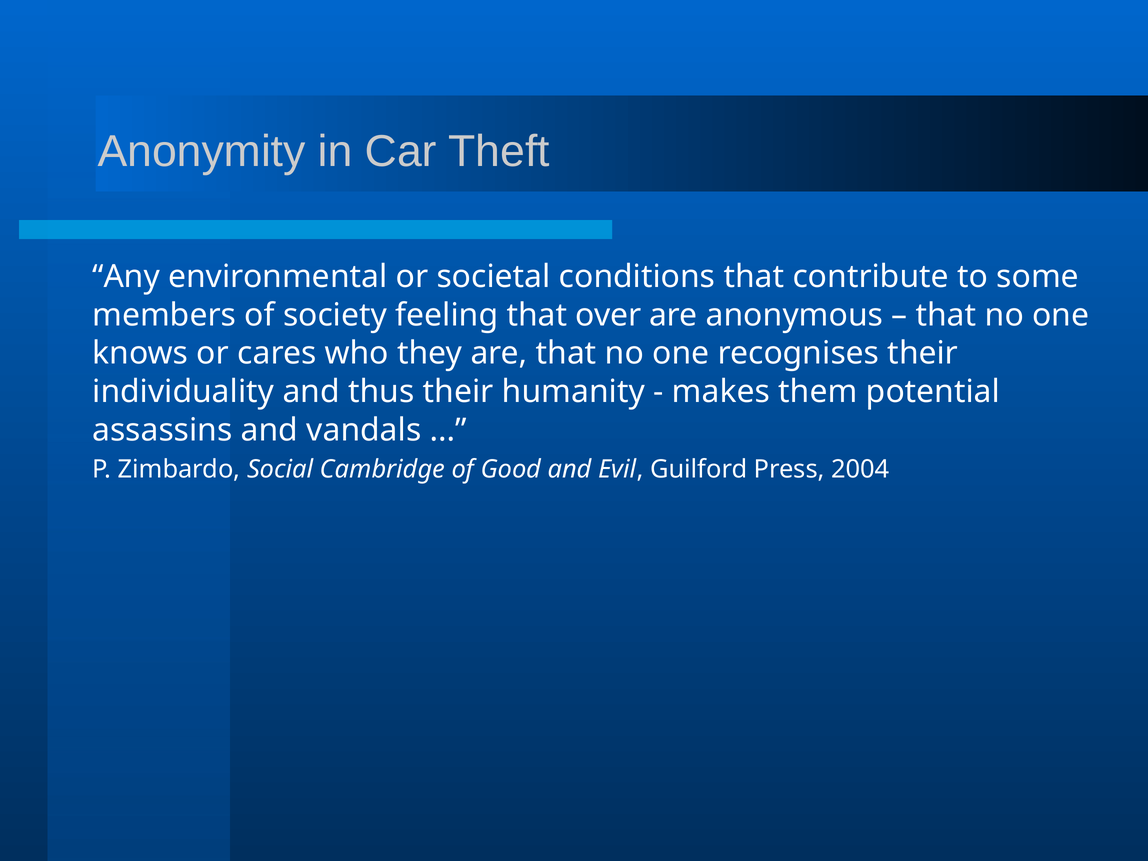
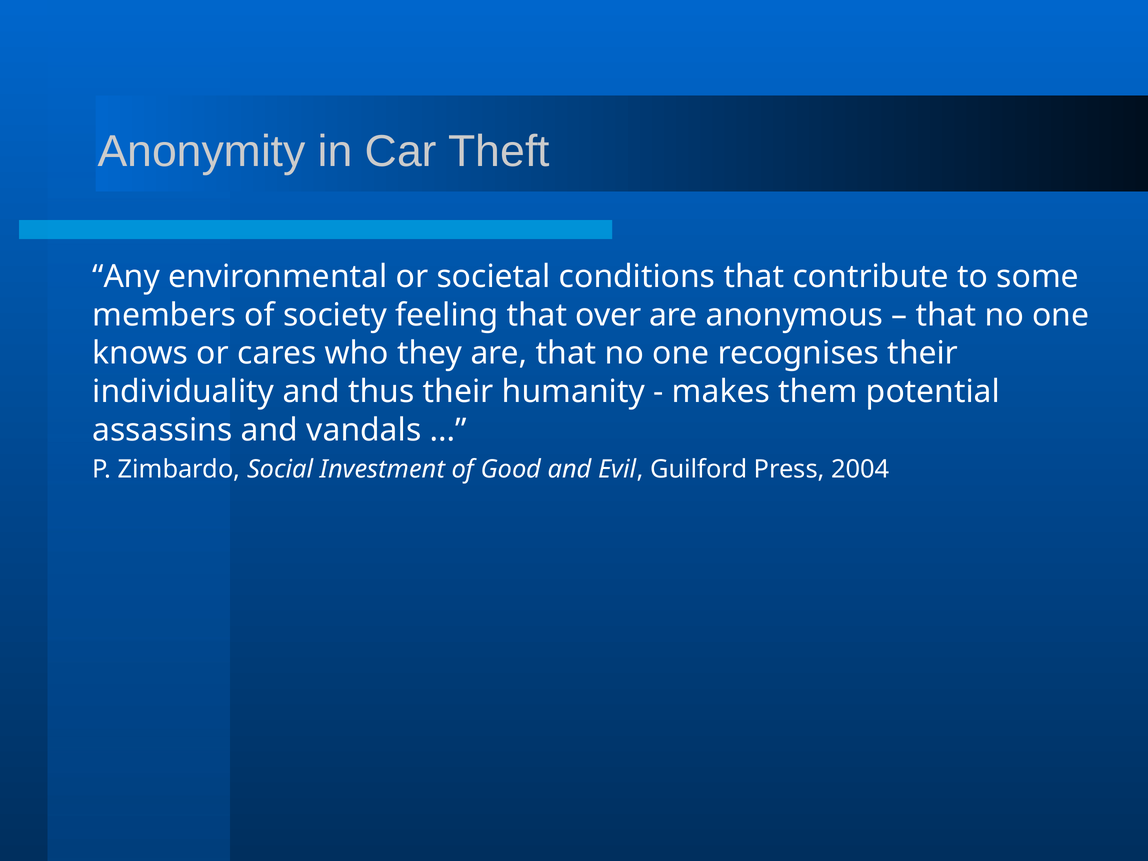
Cambridge: Cambridge -> Investment (383, 469)
